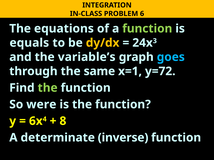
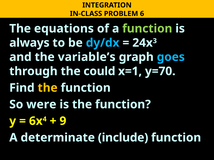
equals: equals -> always (29, 43)
dy/dx colour: yellow -> light blue (103, 43)
same: same -> could (99, 71)
y=72: y=72 -> y=70 (160, 71)
the colour: light green -> yellow (48, 88)
8: 8 -> 9 (63, 121)
inverse: inverse -> include (123, 138)
